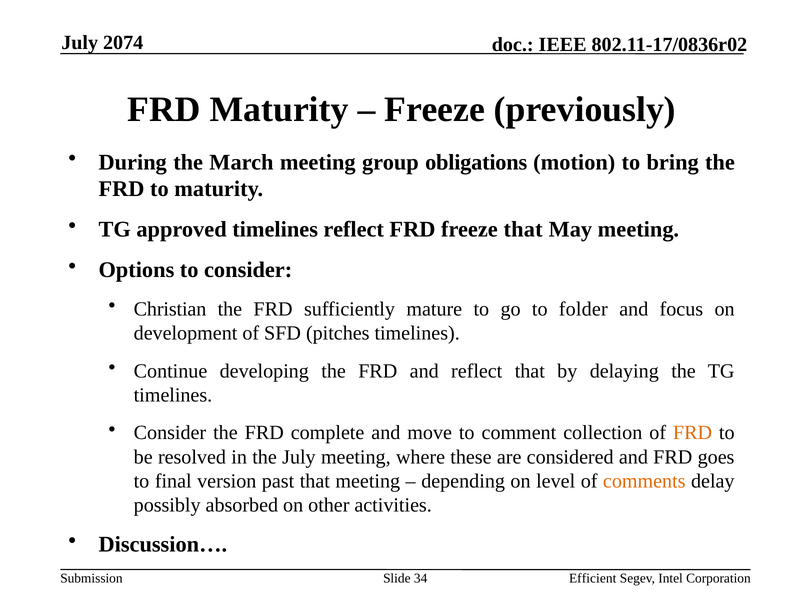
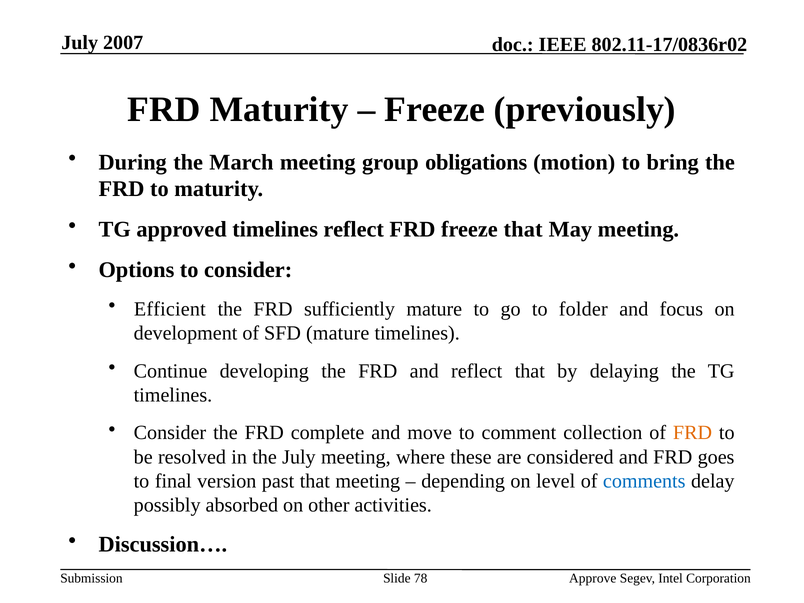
2074: 2074 -> 2007 (123, 43)
Christian: Christian -> Efficient (170, 309)
SFD pitches: pitches -> mature (338, 333)
comments colour: orange -> blue (644, 481)
34: 34 -> 78 (421, 578)
Efficient: Efficient -> Approve (593, 578)
